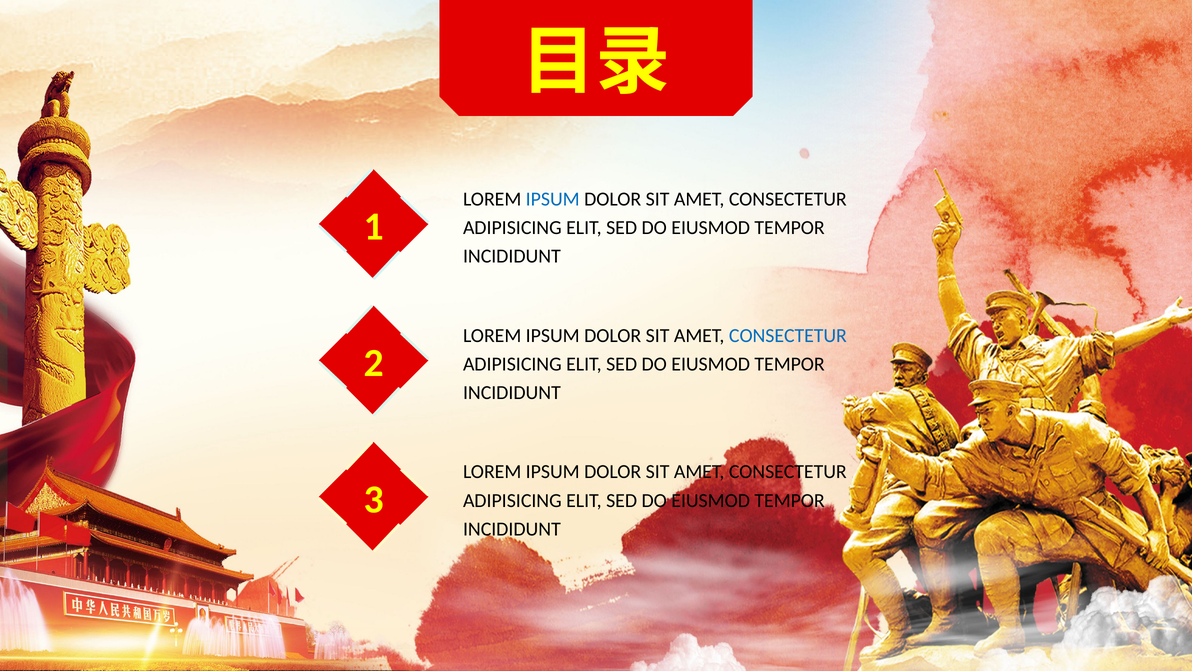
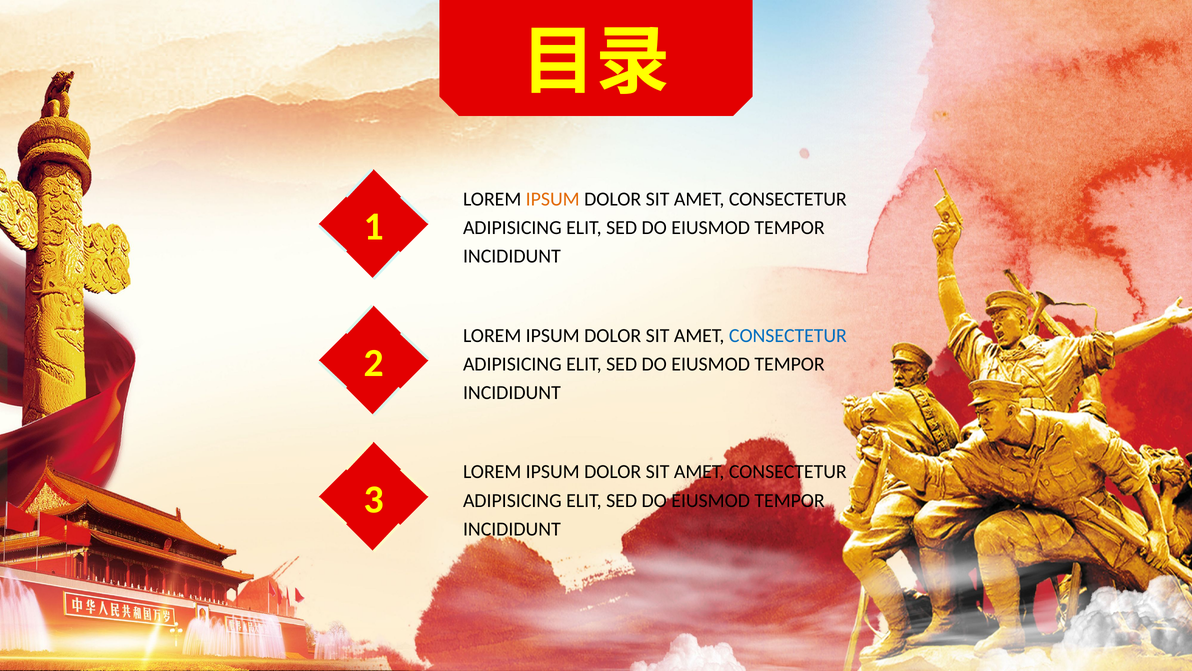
IPSUM colour: blue -> orange (553, 199)
